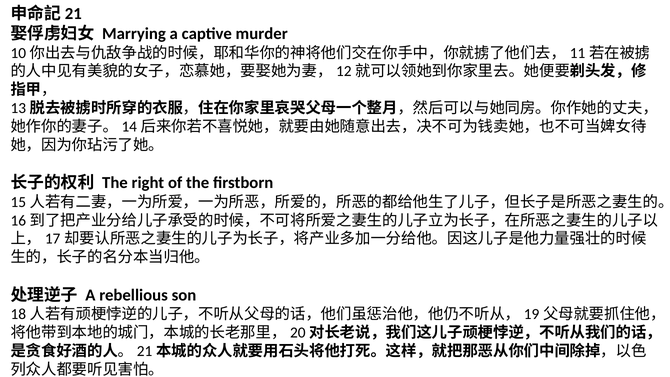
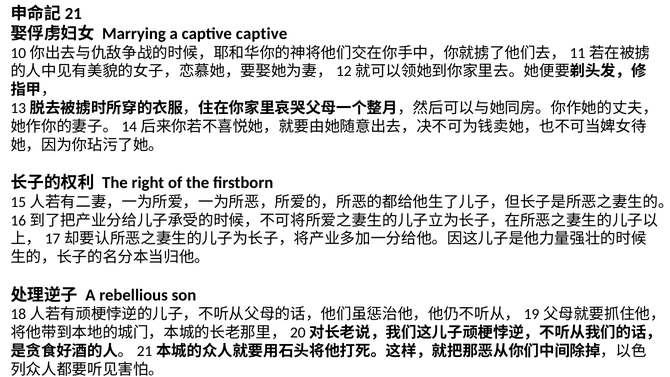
captive murder: murder -> captive (262, 34)
